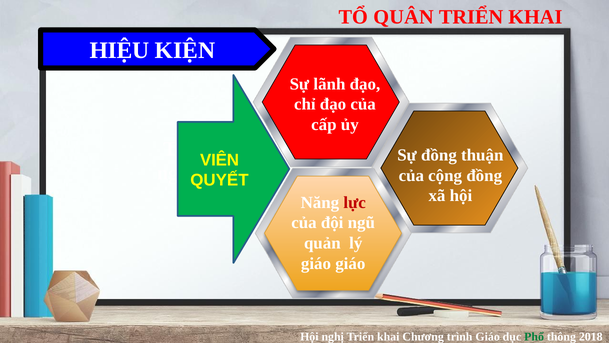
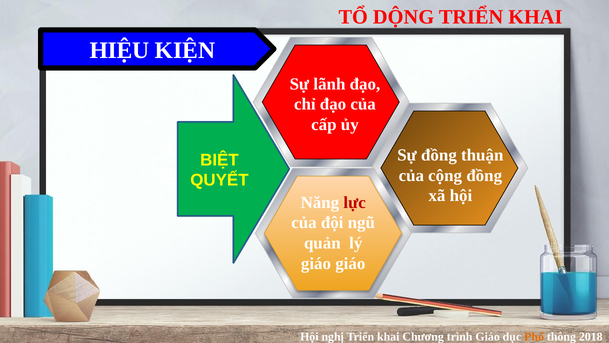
QUÂN: QUÂN -> DỘNG (404, 17)
VIÊN: VIÊN -> BIỆT (219, 160)
Phổ colour: green -> orange (534, 337)
